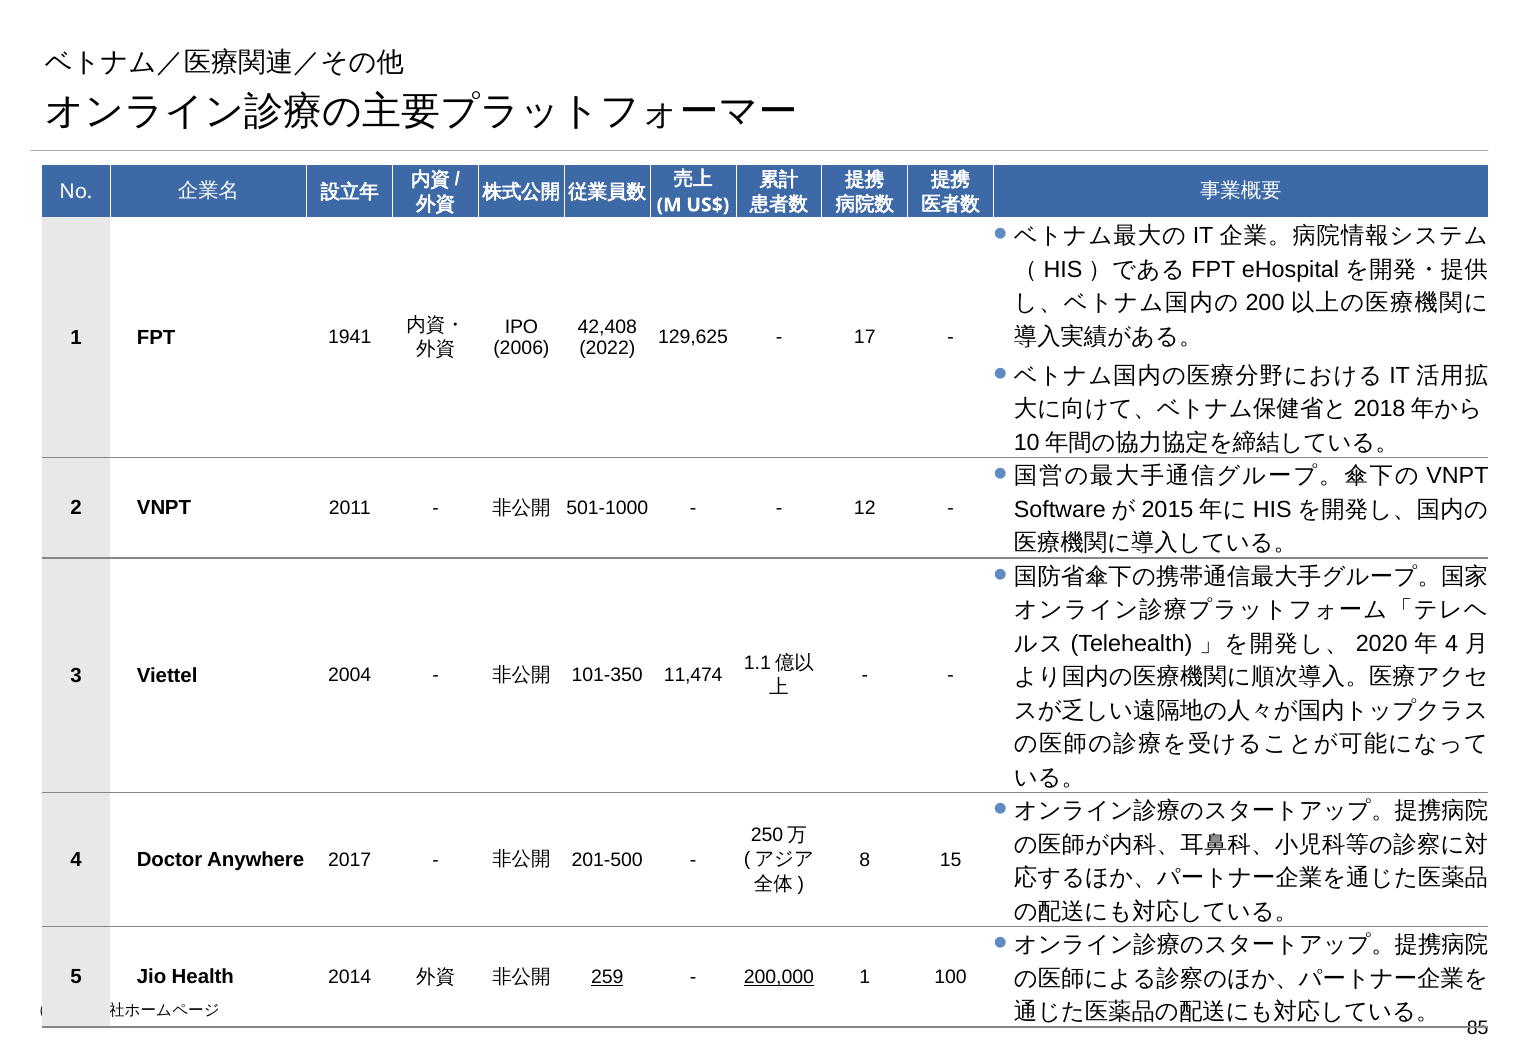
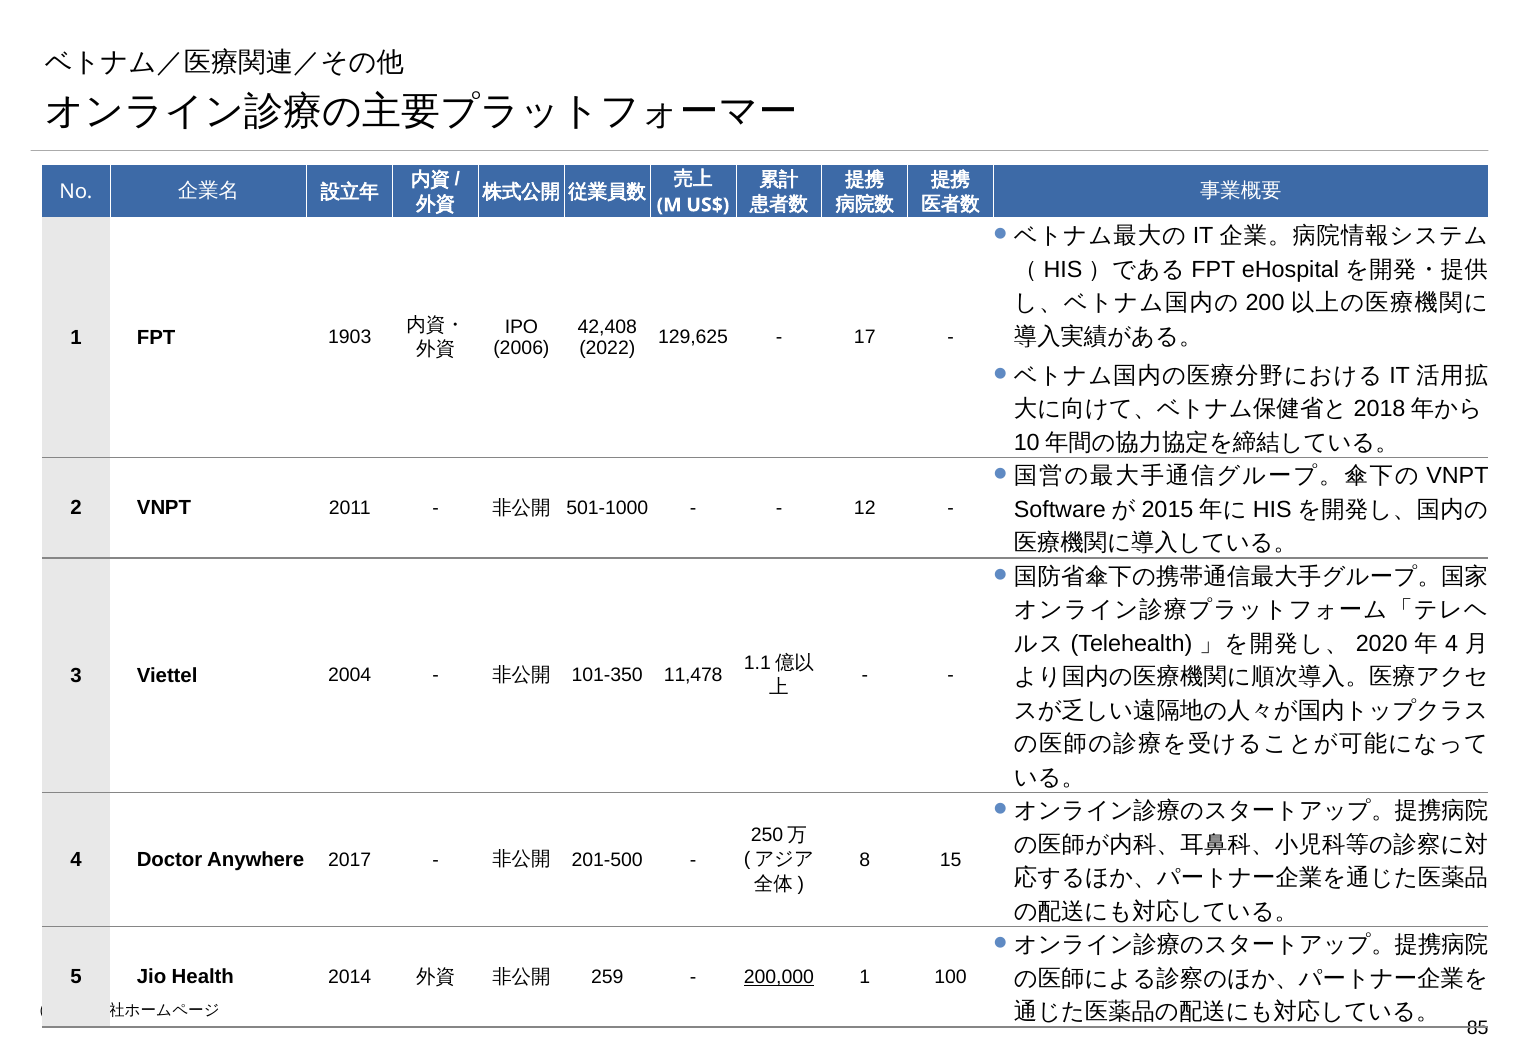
1941: 1941 -> 1903 (350, 338)
11,474: 11,474 -> 11,478 (693, 676)
259 underline: present -> none (607, 977)
